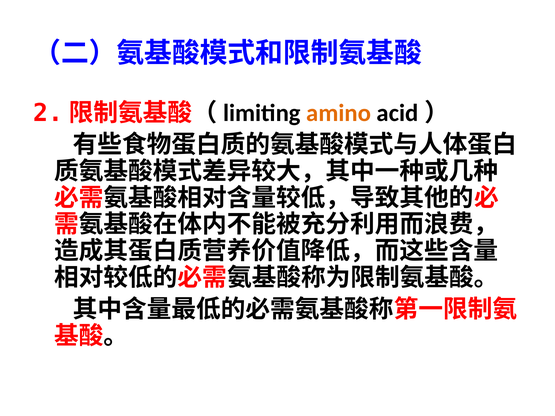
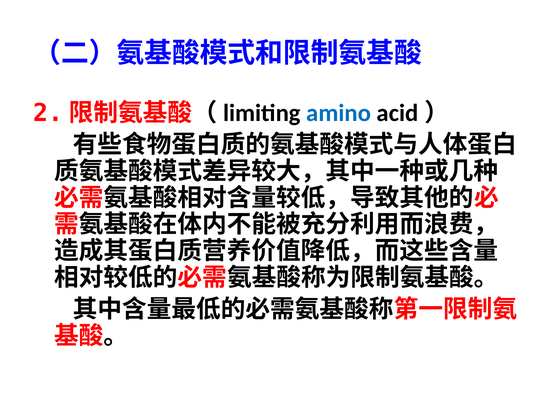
amino colour: orange -> blue (339, 113)
